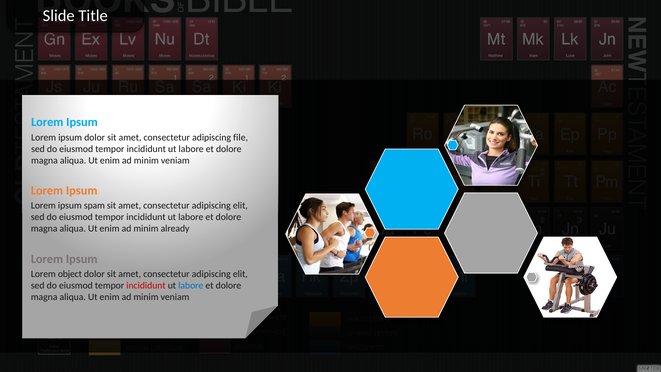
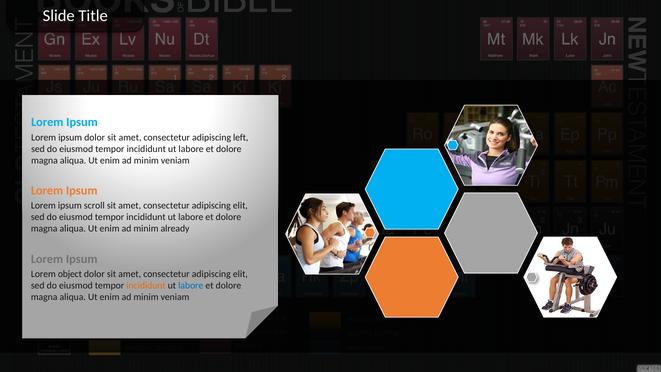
file: file -> left (241, 137)
spam: spam -> scroll (94, 206)
incididunt colour: red -> orange (146, 285)
